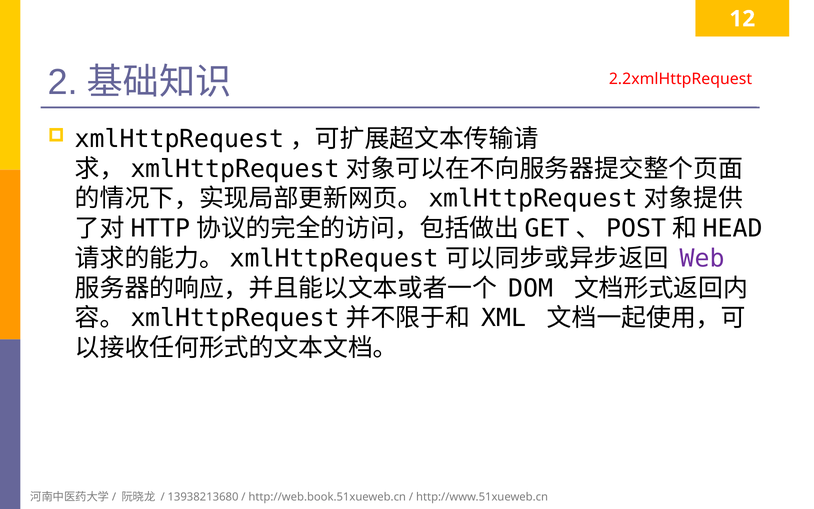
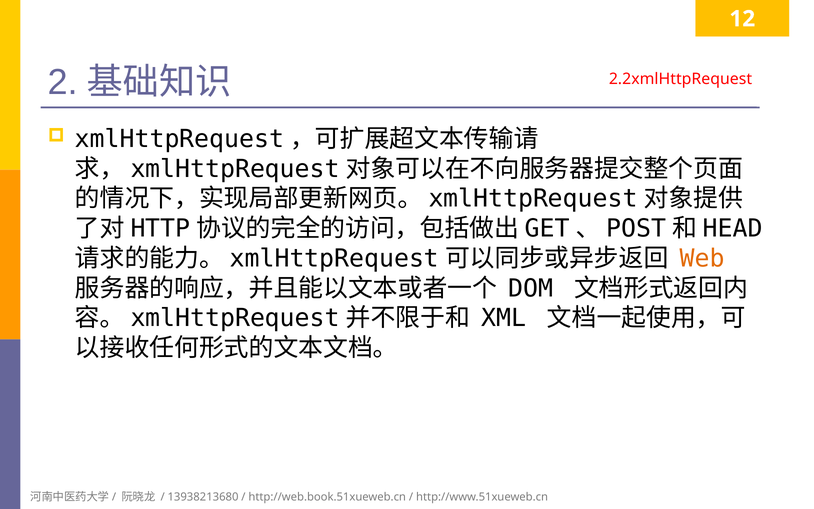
Web colour: purple -> orange (702, 258)
